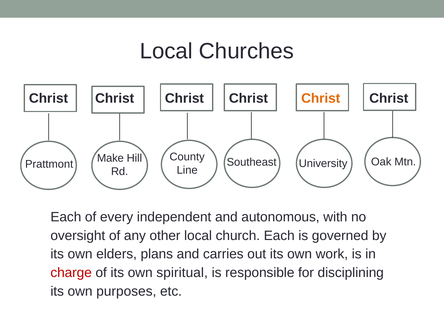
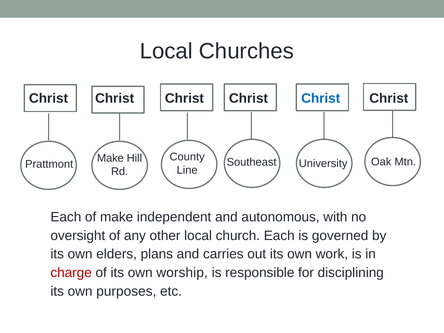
Christ colour: orange -> blue (321, 98)
of every: every -> make (117, 217)
spiritual: spiritual -> worship (182, 273)
